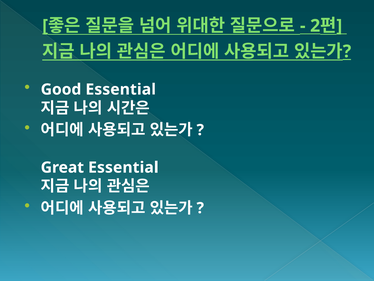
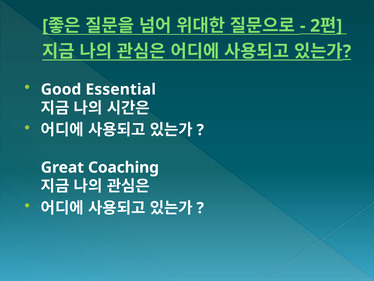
Great Essential: Essential -> Coaching (124, 167)
